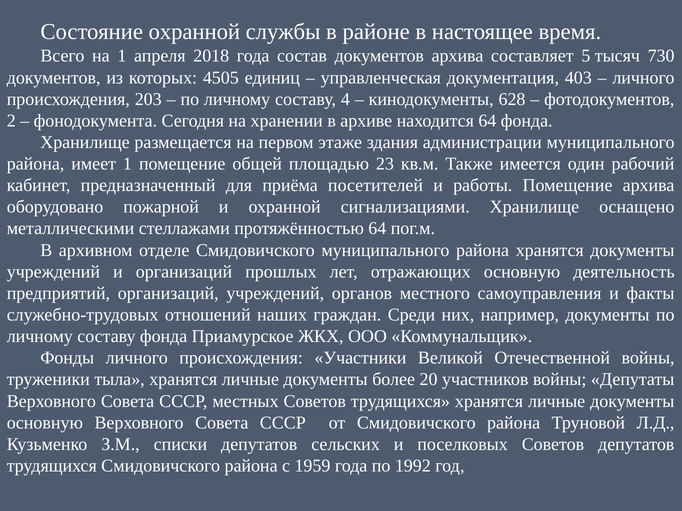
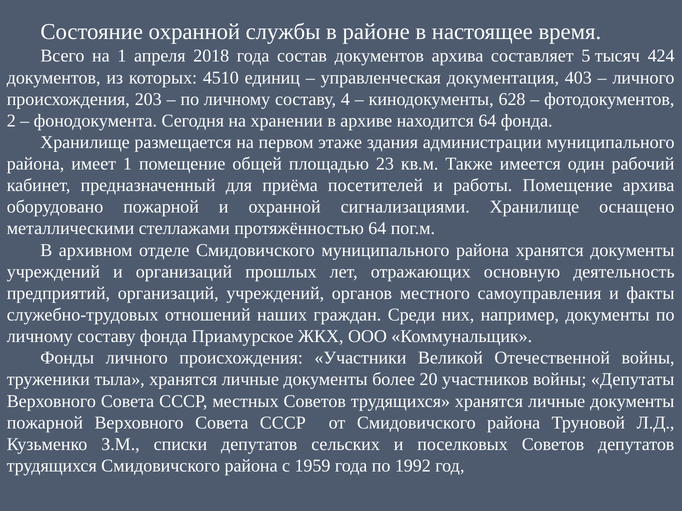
730: 730 -> 424 (661, 56)
4505: 4505 -> 4510 (221, 78)
основную: основную -> пожарной (45, 423)
